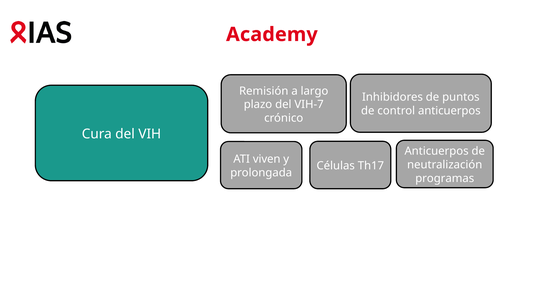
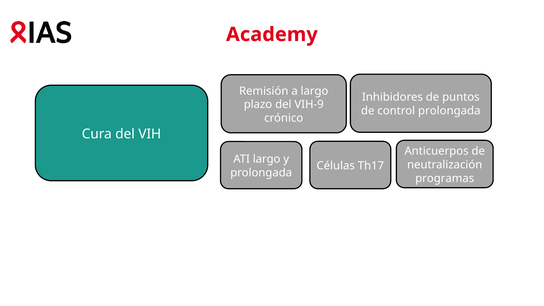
VIH-7: VIH-7 -> VIH-9 (309, 105)
control anticuerpos: anticuerpos -> prolongada (449, 111)
ATI viven: viven -> largo (267, 159)
